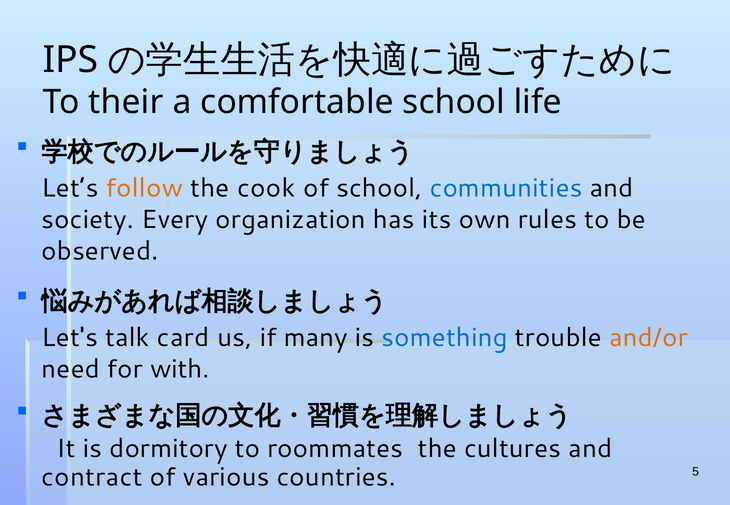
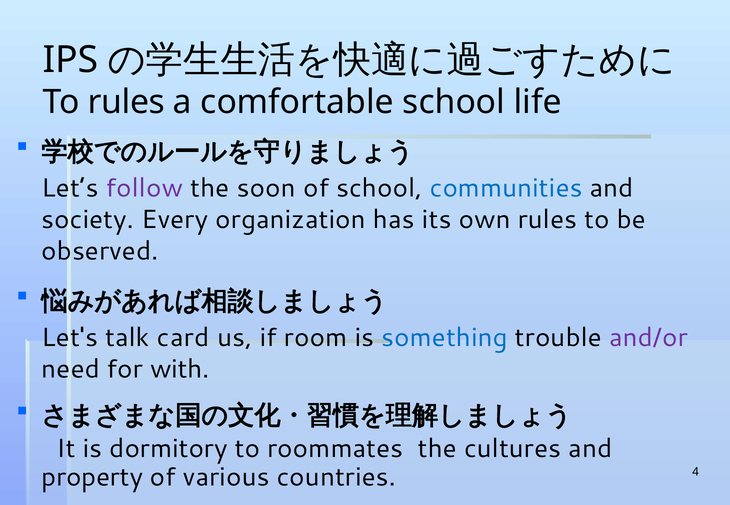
To their: their -> rules (126, 102)
follow colour: orange -> purple (144, 188)
cook: cook -> soon (266, 188)
many: many -> room (316, 338)
and/or colour: orange -> purple (648, 338)
contract: contract -> property (92, 477)
5: 5 -> 4 (696, 472)
